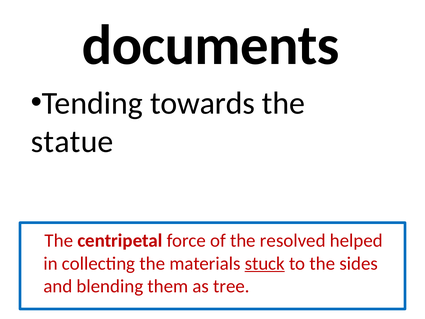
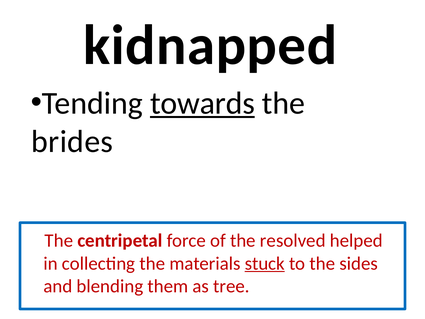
documents: documents -> kidnapped (210, 45)
towards underline: none -> present (202, 103)
statue: statue -> brides (72, 141)
